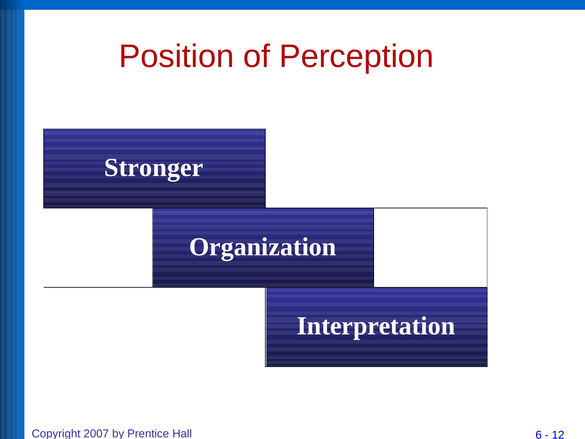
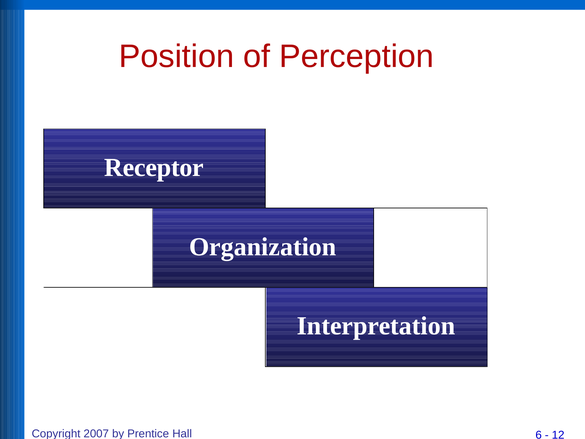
Stronger: Stronger -> Receptor (154, 167)
